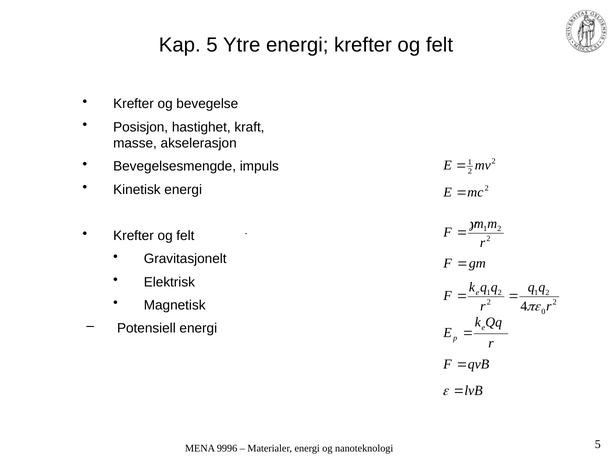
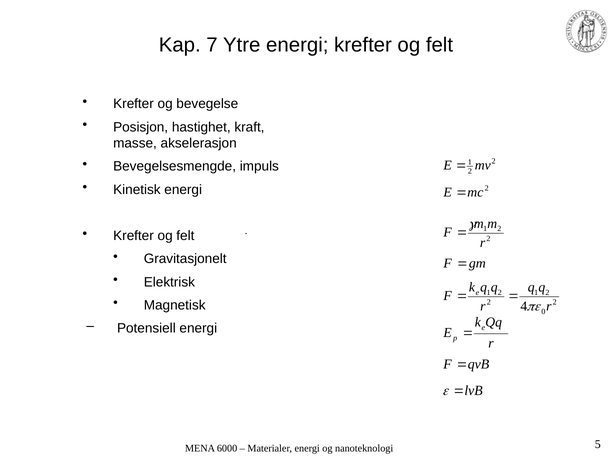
Kap 5: 5 -> 7 (212, 45)
9996: 9996 -> 6000 (227, 448)
